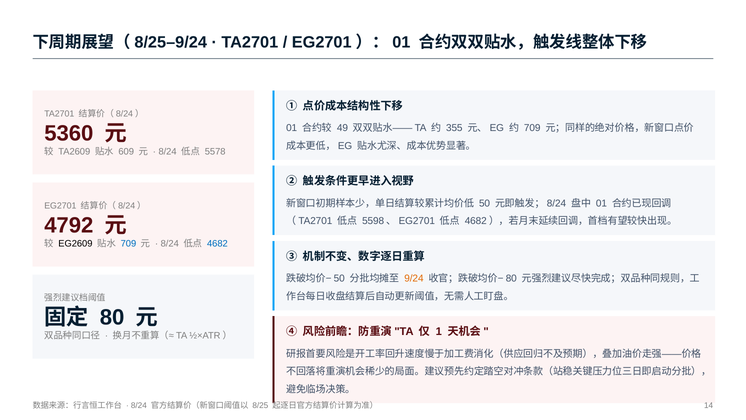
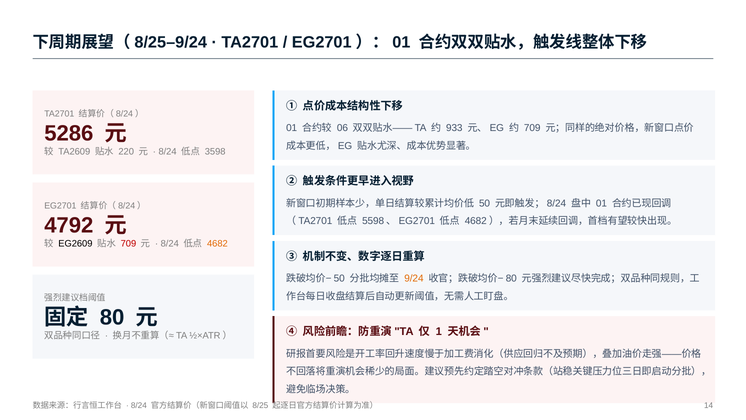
5360: 5360 -> 5286 (69, 133)
49: 49 -> 06 (342, 128)
355: 355 -> 933 (454, 128)
609: 609 -> 220 (126, 151)
5578: 5578 -> 3598 (215, 151)
709 colour: blue -> red (128, 243)
4682 colour: blue -> orange (217, 243)
